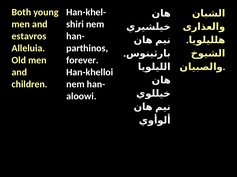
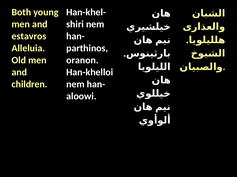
forever: forever -> oranon (82, 60)
